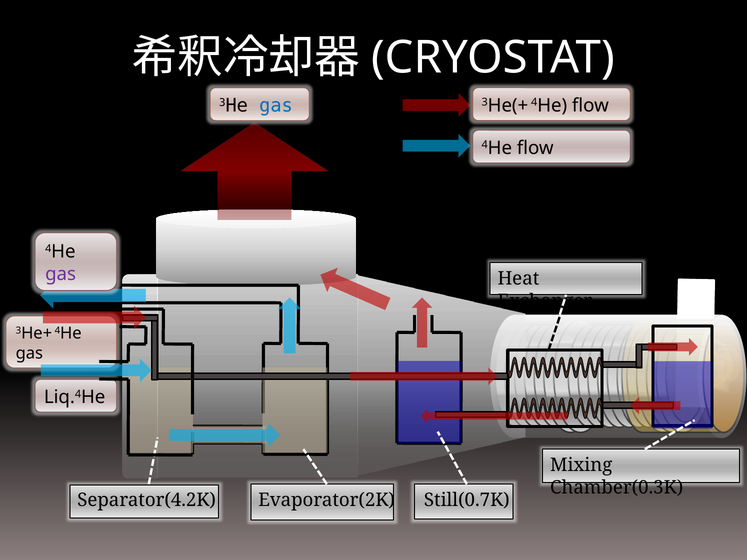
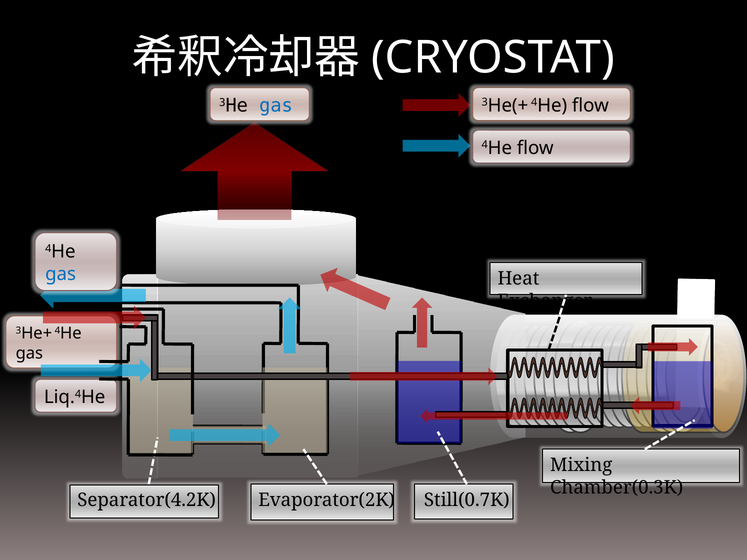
gas colour: purple -> blue (61, 274)
